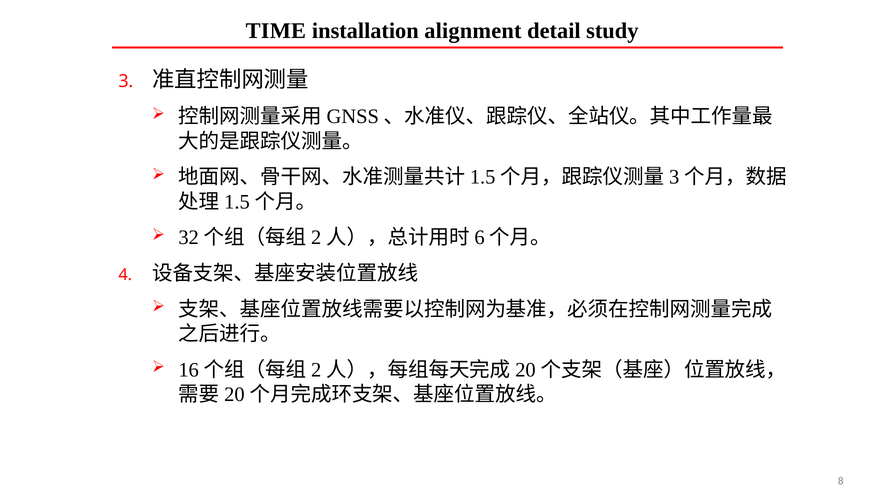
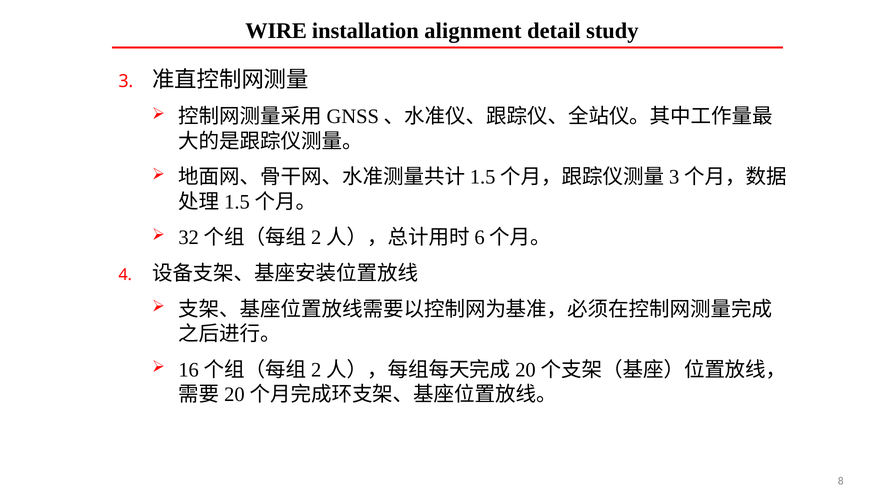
TIME: TIME -> WIRE (276, 31)
